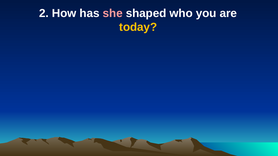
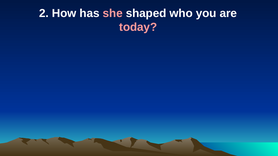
today colour: yellow -> pink (138, 27)
